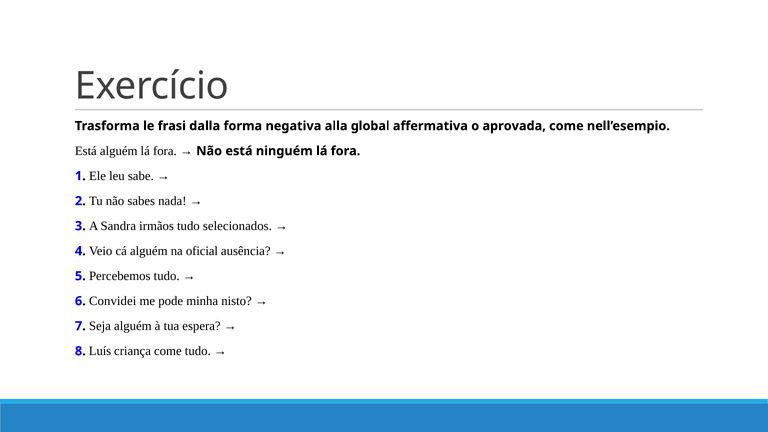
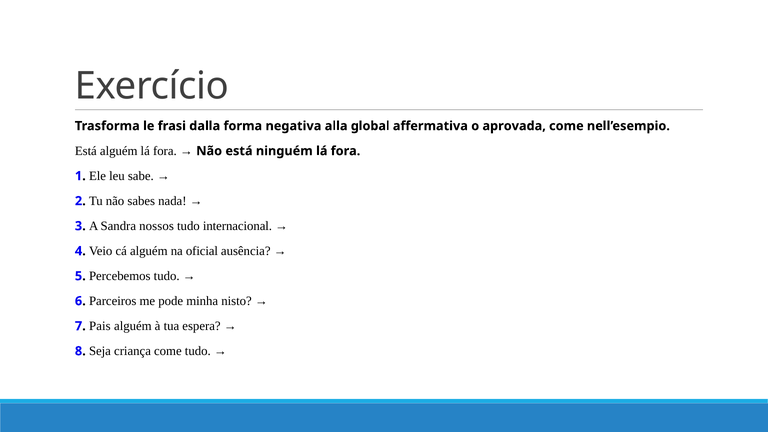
irmãos: irmãos -> nossos (157, 226)
selecionados: selecionados -> internacional (237, 226)
Convidei: Convidei -> Parceiros (113, 301)
Seja: Seja -> Pais (100, 326)
Luís: Luís -> Seja (100, 351)
